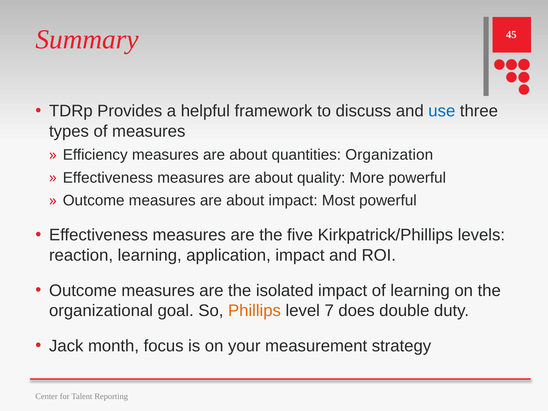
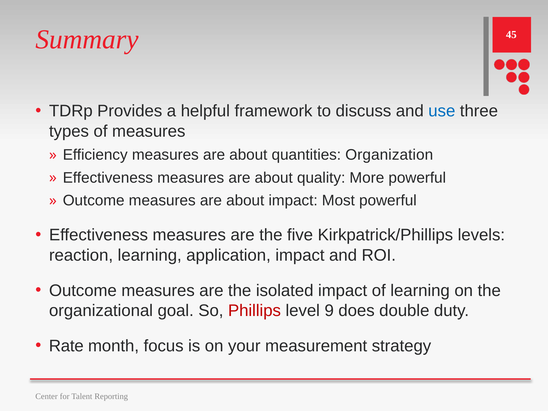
Phillips colour: orange -> red (254, 311)
7: 7 -> 9 (329, 311)
Jack: Jack -> Rate (66, 346)
